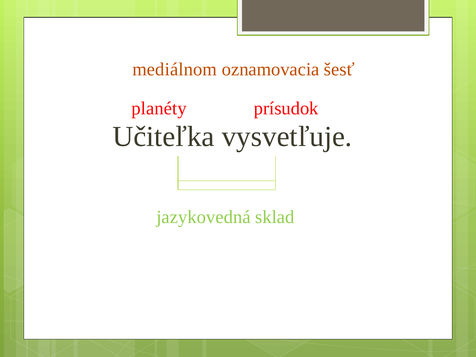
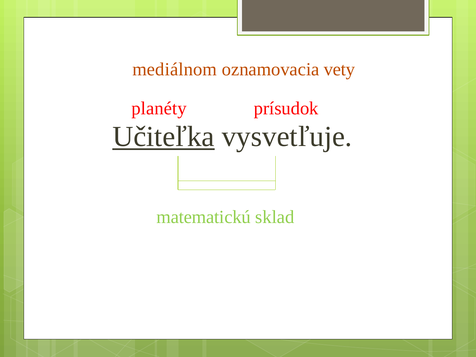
šesť: šesť -> vety (339, 69)
Učiteľka underline: none -> present (163, 137)
jazykovedná: jazykovedná -> matematickú (204, 217)
